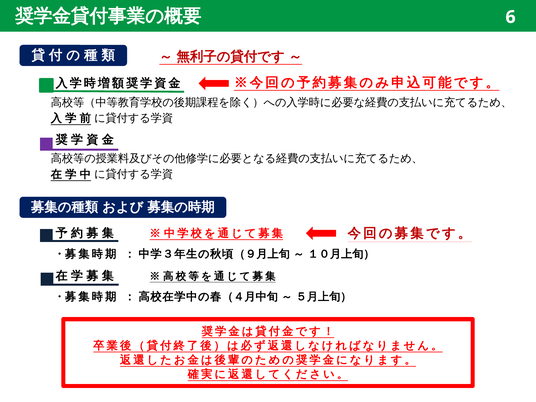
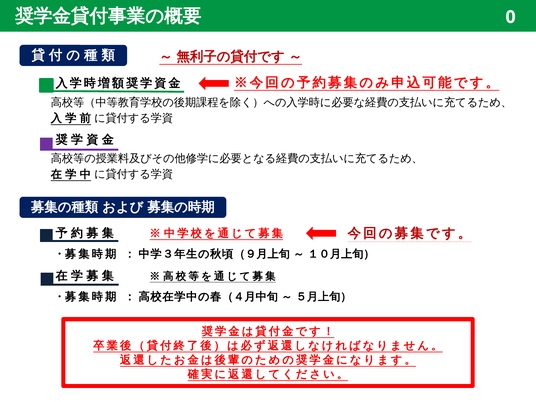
6: 6 -> 0 (511, 17)
